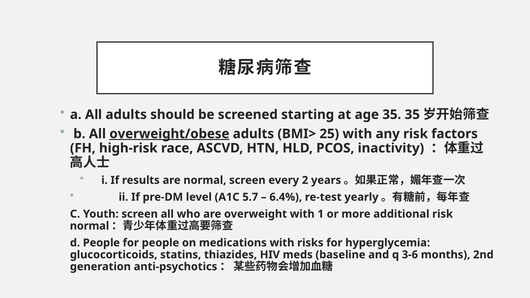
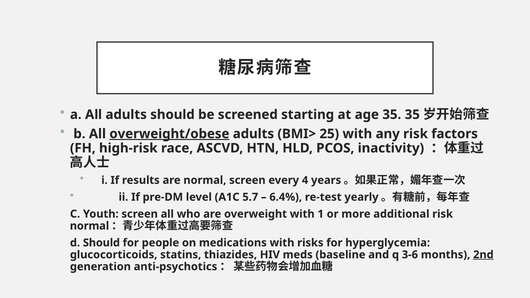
2: 2 -> 4 (305, 180)
d People: People -> Should (101, 243)
2nd underline: none -> present (483, 255)
